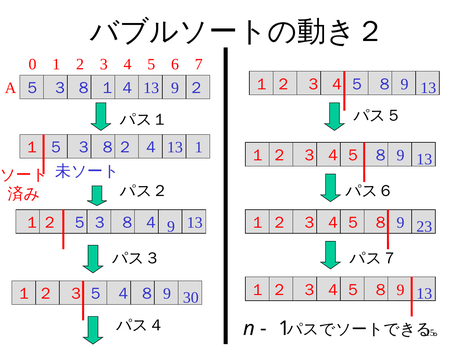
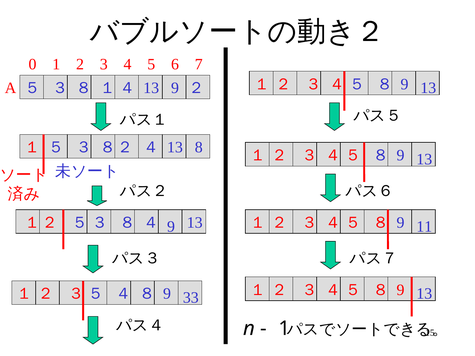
13 1: 1 -> 8 (199, 148)
23: 23 -> 11 (424, 227)
30: 30 -> 33 (191, 298)
